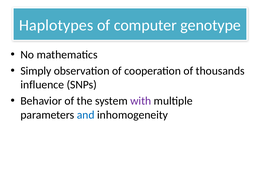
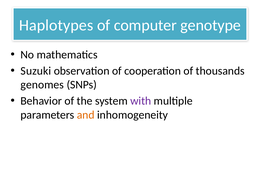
Simply: Simply -> Suzuki (36, 71)
influence: influence -> genomes (42, 85)
and colour: blue -> orange (86, 115)
